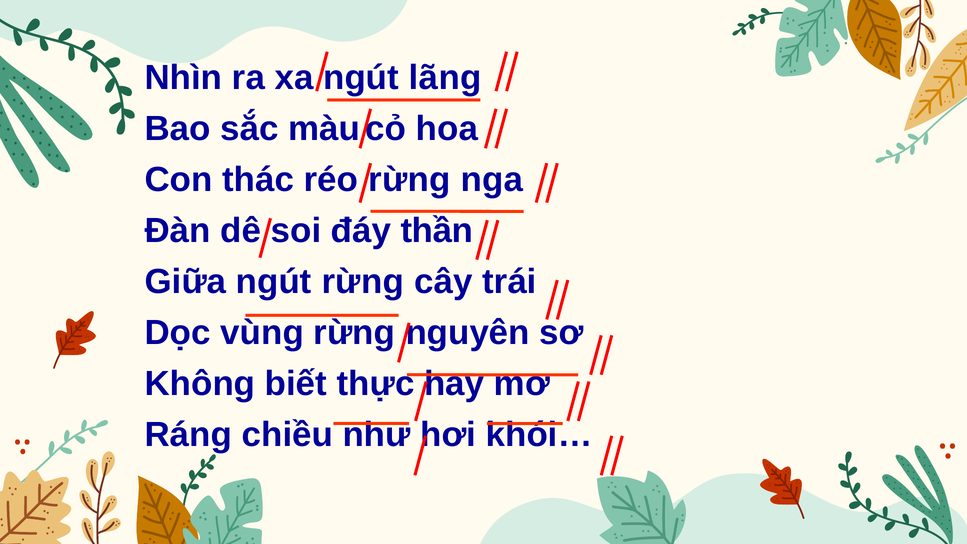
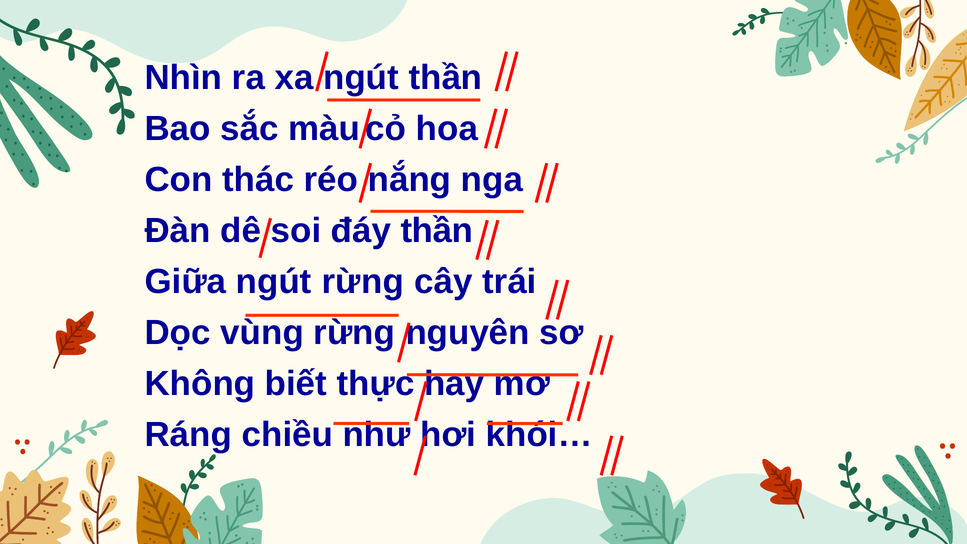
ngút lãng: lãng -> thần (445, 78)
réo rừng: rừng -> nắng (409, 180)
